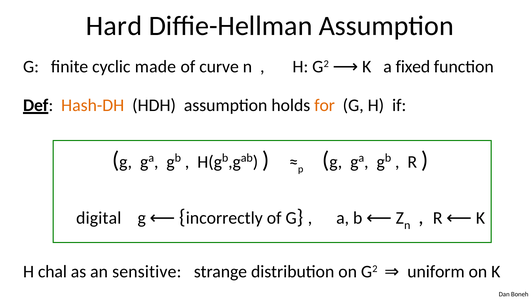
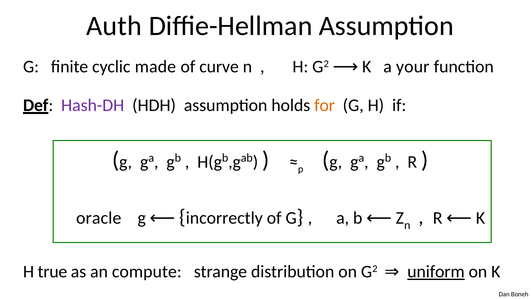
Hard: Hard -> Auth (114, 26)
fixed: fixed -> your (413, 67)
Hash-DH colour: orange -> purple (93, 105)
digital: digital -> oracle (99, 218)
chal: chal -> true (52, 271)
sensitive: sensitive -> compute (147, 271)
uniform underline: none -> present (436, 271)
